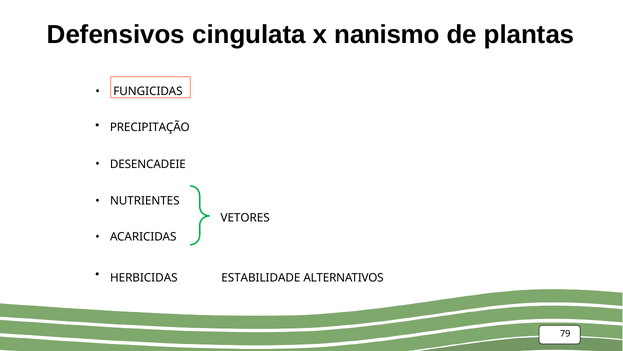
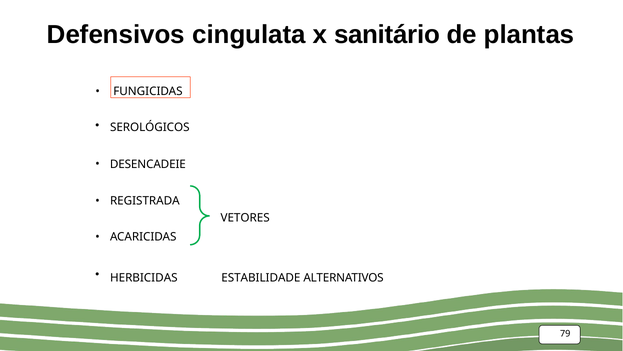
nanismo: nanismo -> sanitário (387, 35)
PRECIPITAÇÃO: PRECIPITAÇÃO -> SEROLÓGICOS (150, 127)
NUTRIENTES: NUTRIENTES -> REGISTRADA (145, 201)
